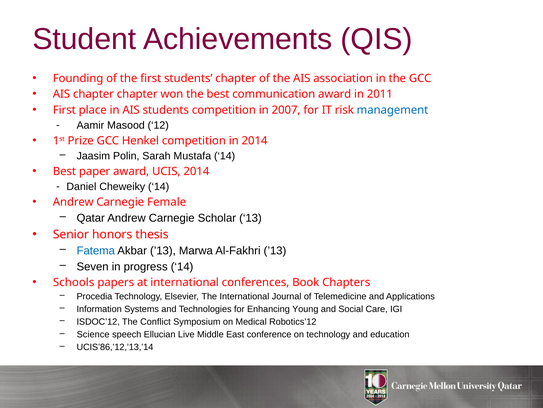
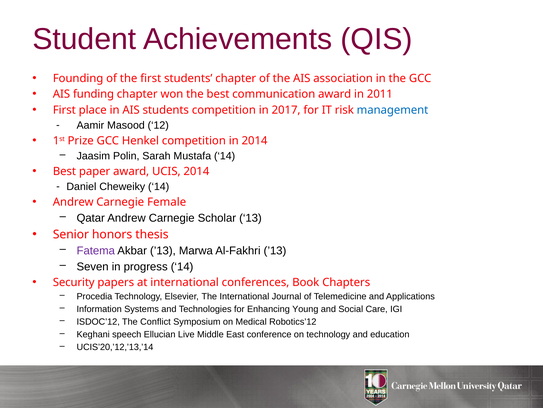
AIS chapter: chapter -> funding (94, 94)
2007: 2007 -> 2017 (286, 110)
Fatema colour: blue -> purple (96, 250)
Schools: Schools -> Security (74, 282)
Science: Science -> Keghani (93, 334)
UCIS’86,’12,’13,’14: UCIS’86,’12,’13,’14 -> UCIS’20,’12,’13,’14 (115, 347)
